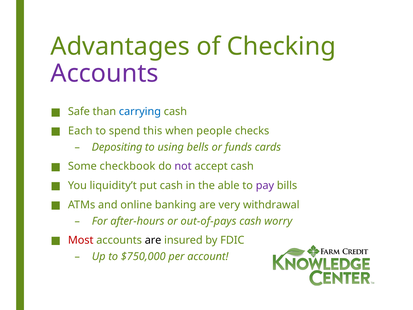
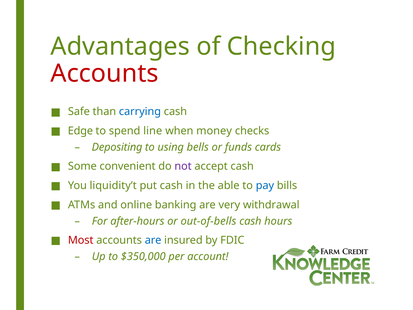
Accounts colour: purple -> red (105, 73)
Each: Each -> Edge (80, 131)
this: this -> line (153, 131)
people: people -> money (214, 131)
checkbook: checkbook -> convenient (128, 166)
pay colour: purple -> blue (265, 185)
out-of-pays: out-of-pays -> out-of-bells (208, 221)
worry: worry -> hours (278, 221)
are colour: black -> blue (153, 240)
$750,000: $750,000 -> $350,000 (143, 256)
